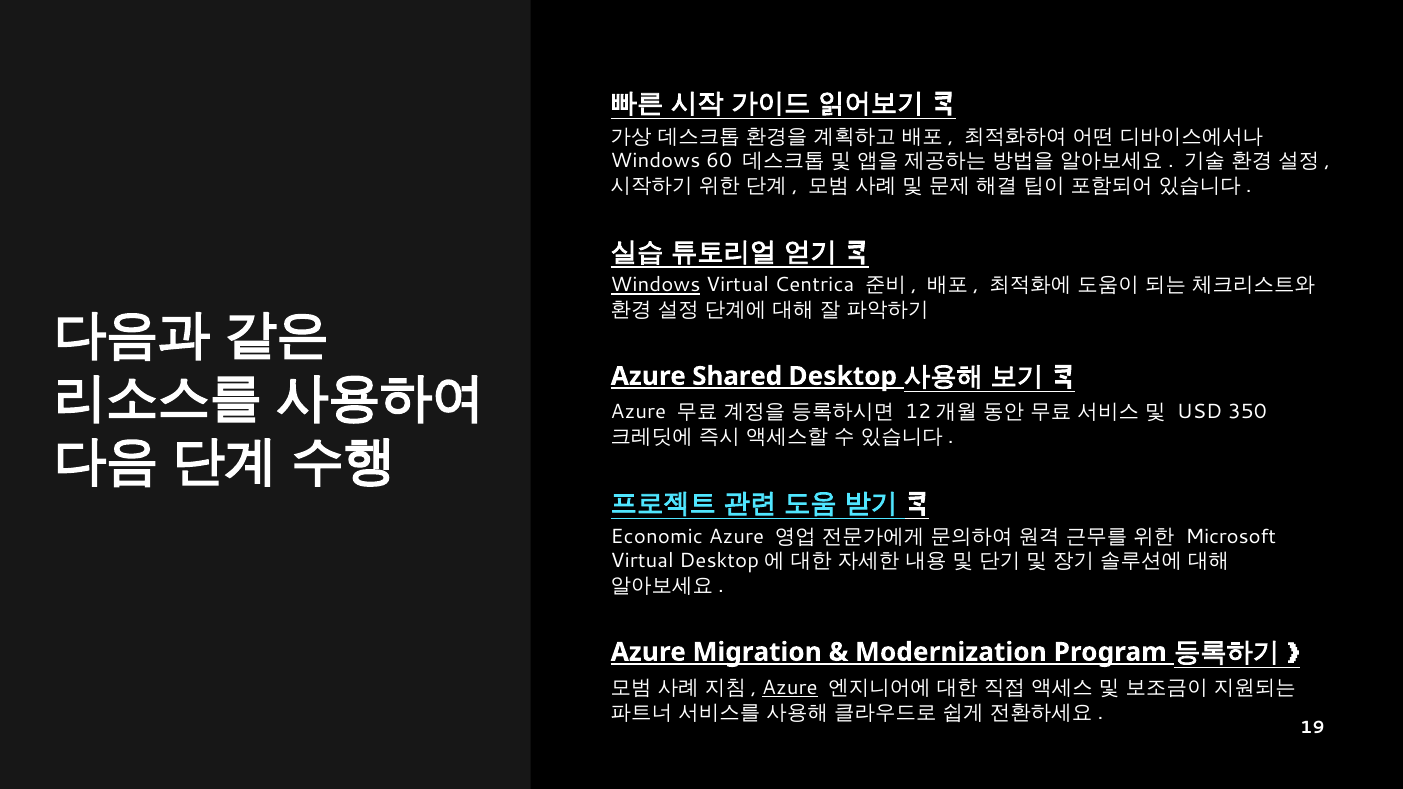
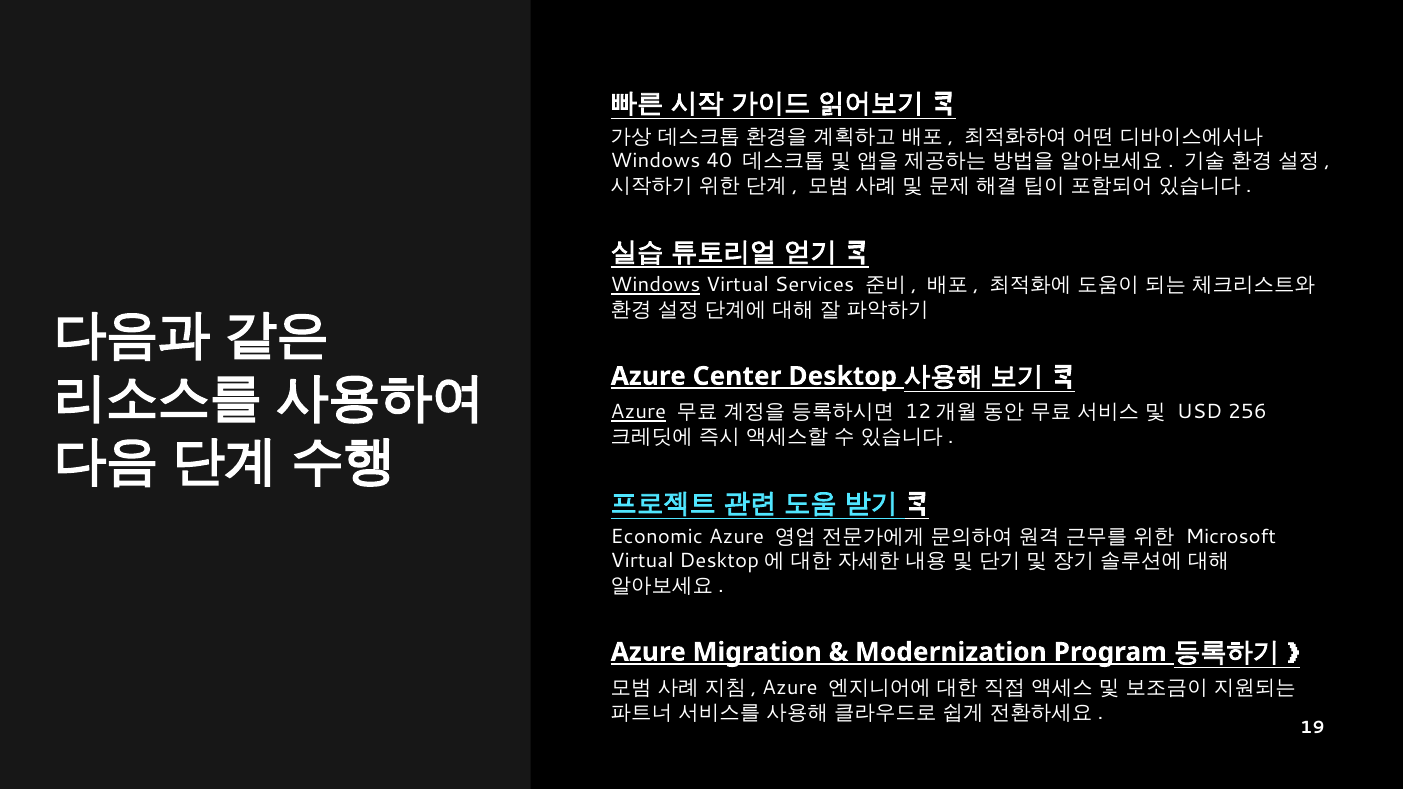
60: 60 -> 40 (719, 161)
Centrica: Centrica -> Services (815, 285)
Shared: Shared -> Center (737, 376)
Azure underline: none -> present (638, 412)
350: 350 -> 256 (1247, 412)
Azure underline: present -> none (790, 688)
